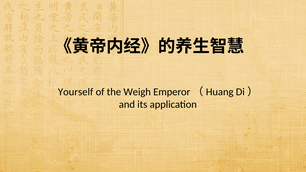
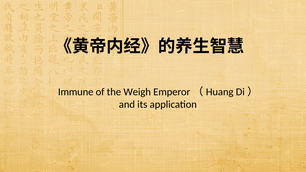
Yourself: Yourself -> Immune (76, 92)
